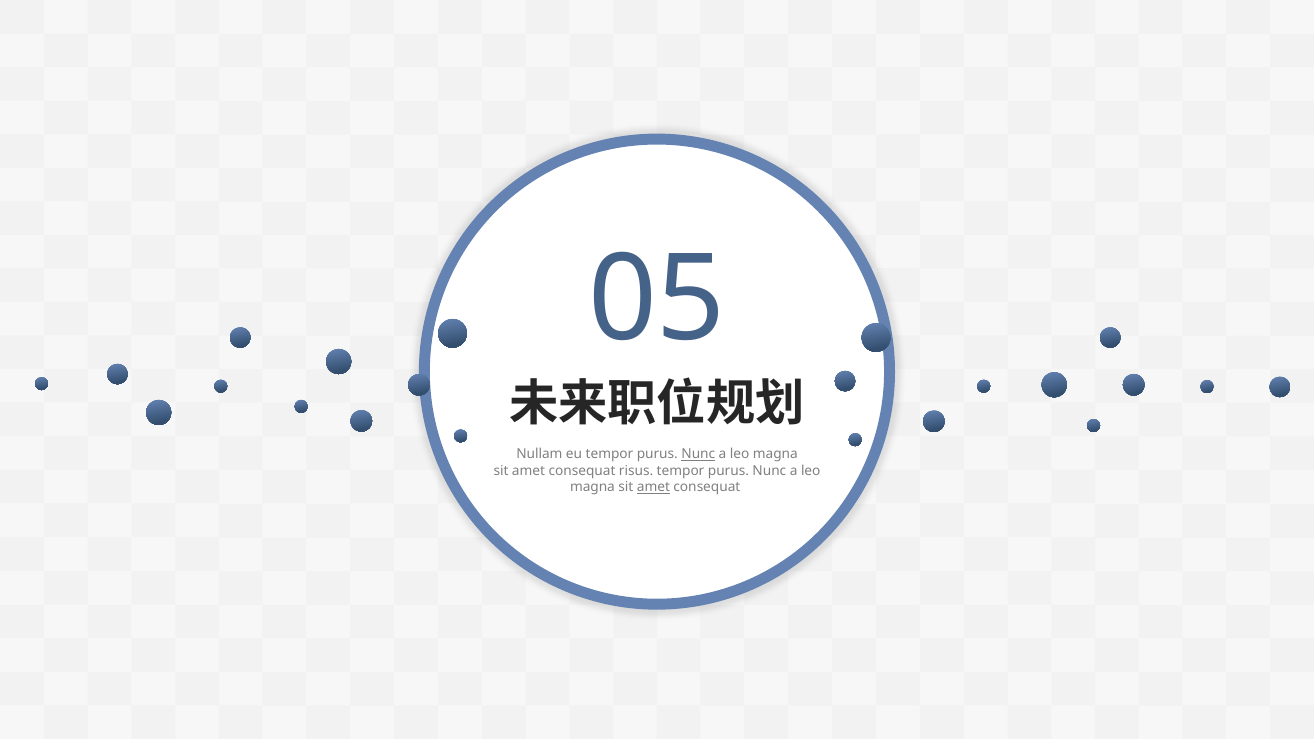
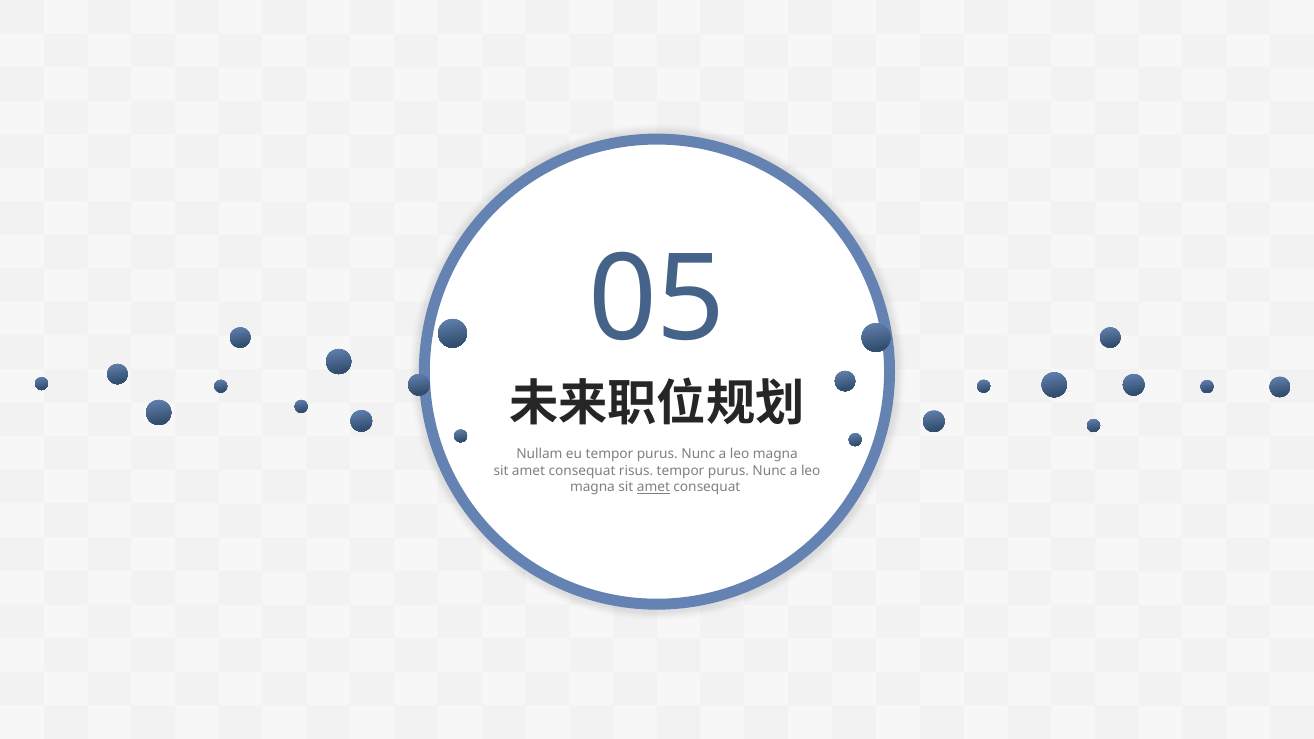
Nunc underline: present -> none (698, 454)
